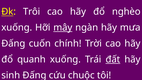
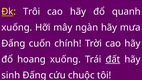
nghèo: nghèo -> quanh (126, 12)
mây underline: present -> none (63, 27)
quanh: quanh -> hoang (31, 59)
